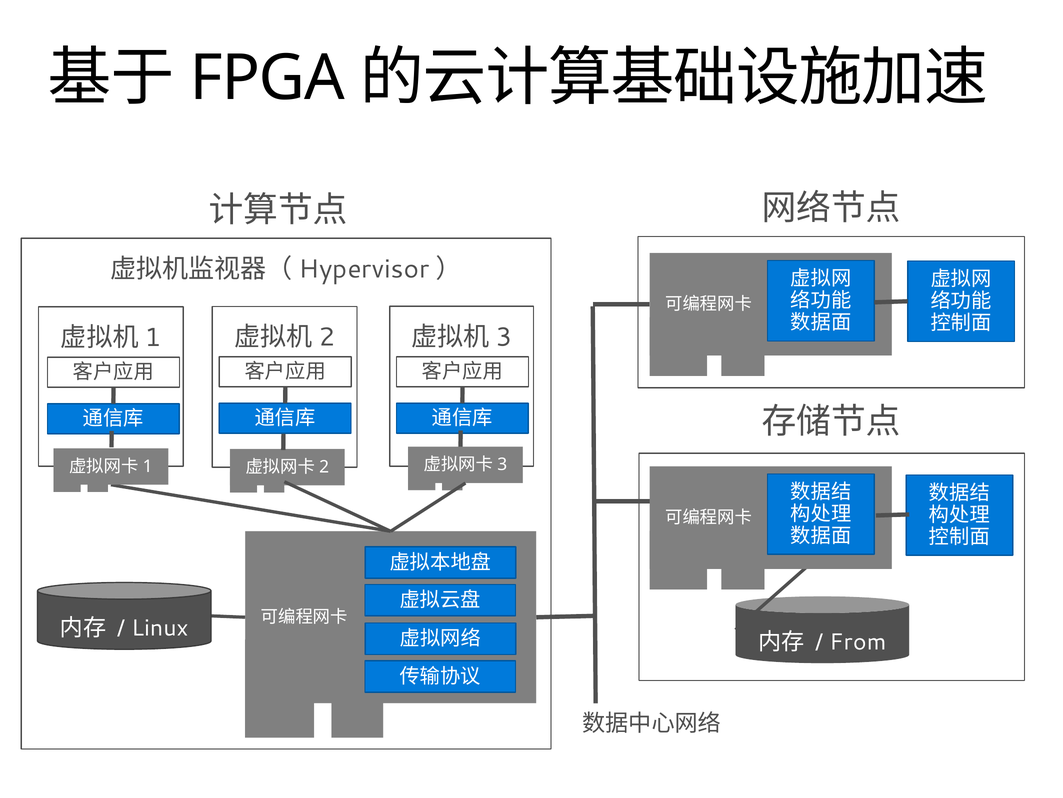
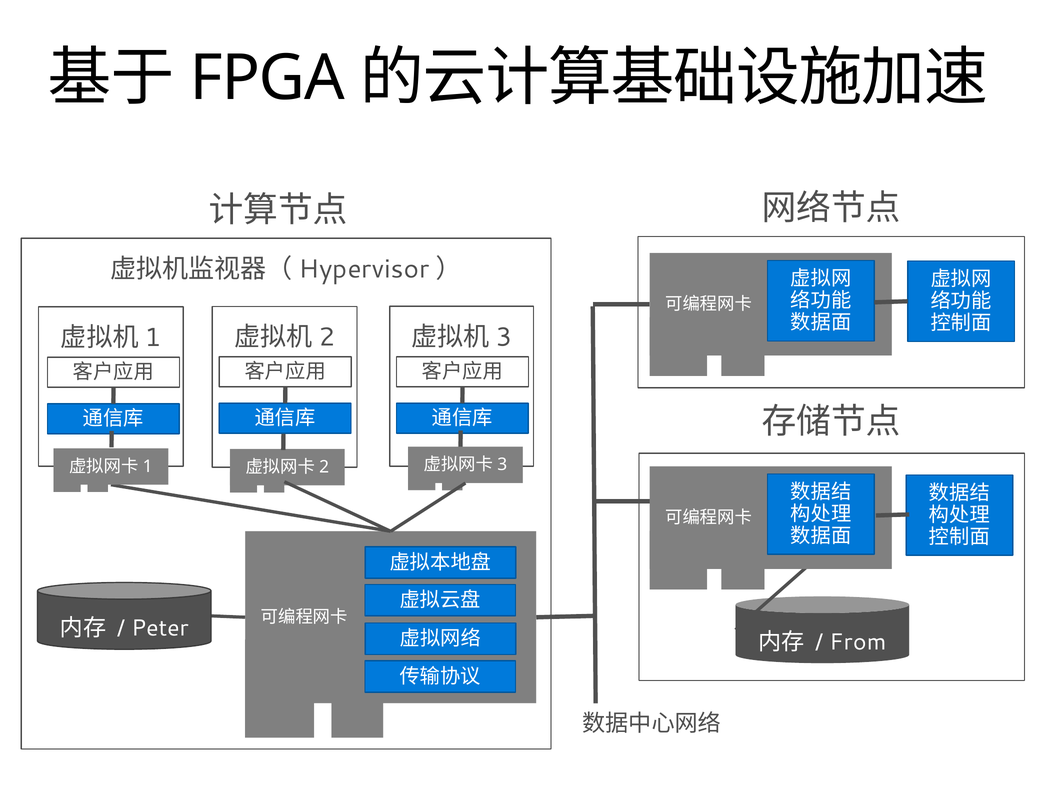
Linux: Linux -> Peter (160, 628)
